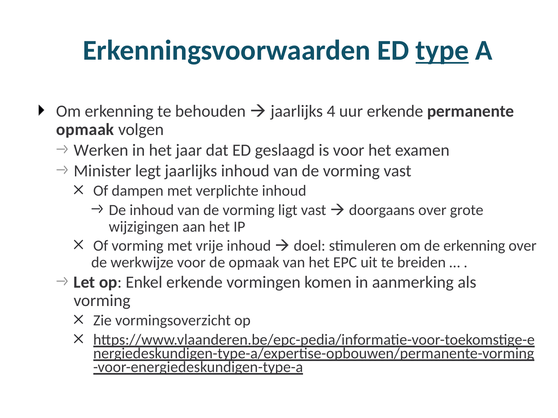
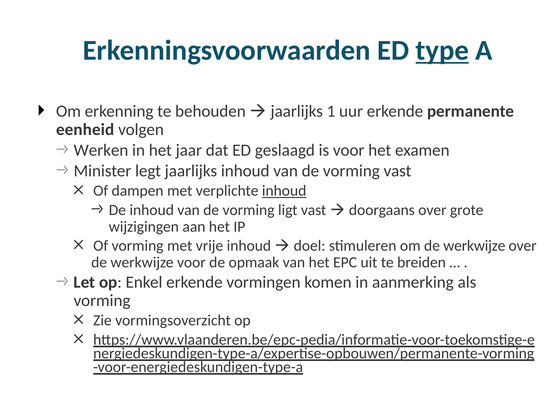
4: 4 -> 1 (331, 111)
opmaak: opmaak -> eenheid (85, 130)
inhoud underline: none -> present (284, 191)
om de erkenning: erkenning -> werkwijze (474, 246)
